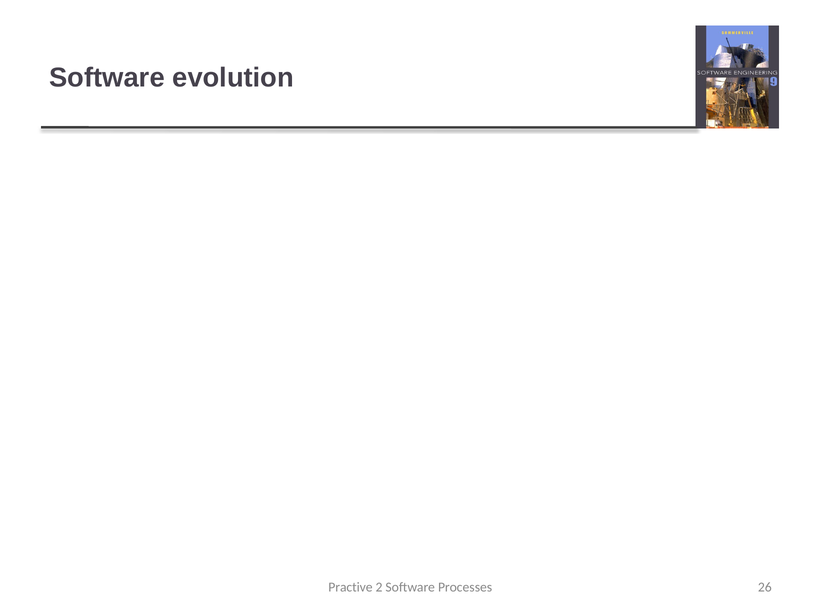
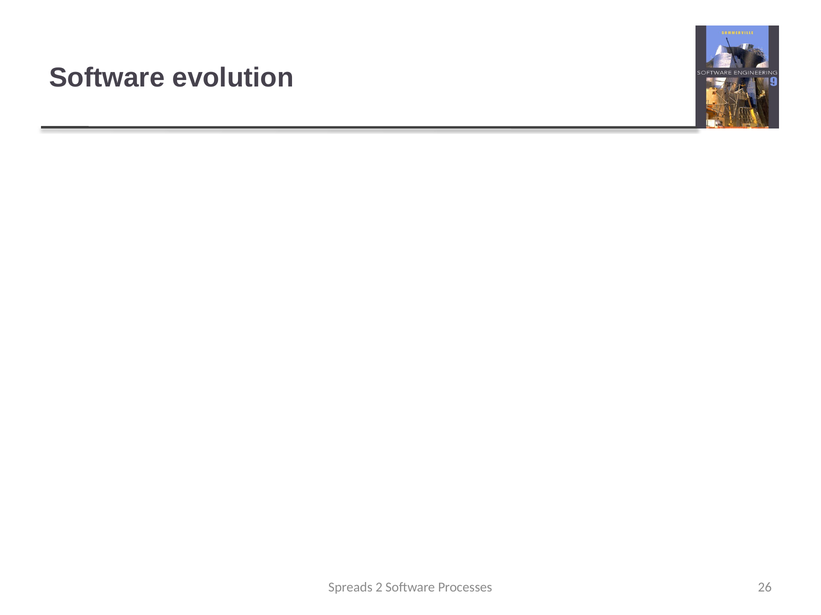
Practive: Practive -> Spreads (350, 588)
